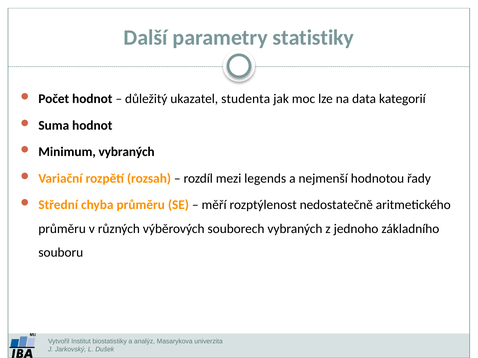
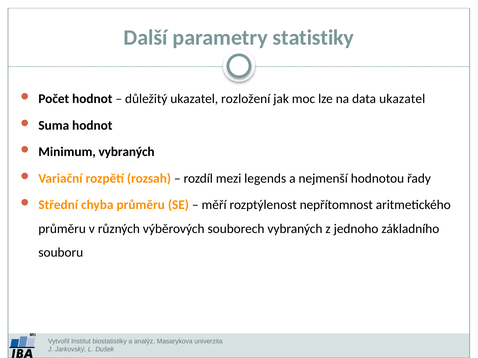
studenta: studenta -> rozložení (246, 99)
data kategorií: kategorií -> ukazatel (402, 99)
nedostatečně: nedostatečně -> nepřítomnost (336, 205)
